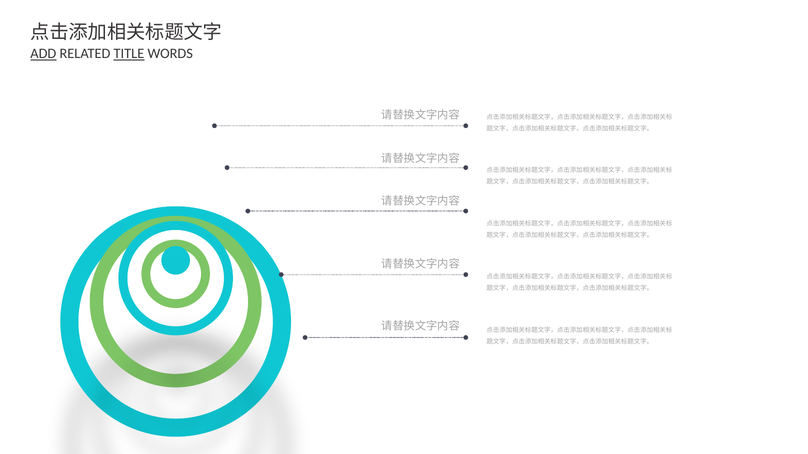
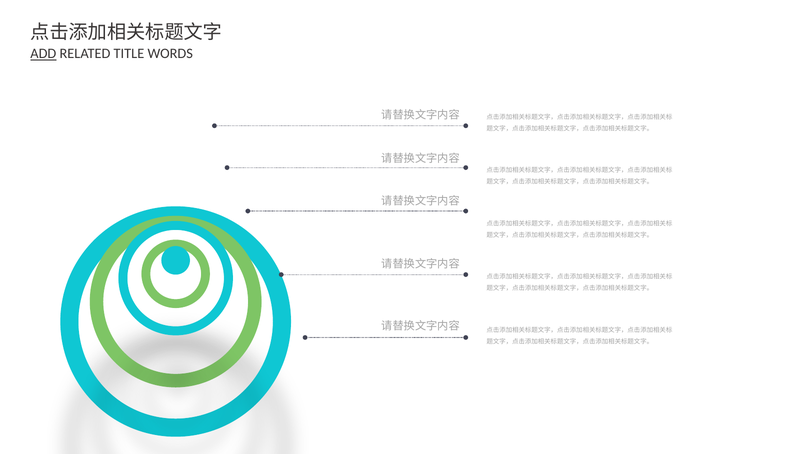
TITLE underline: present -> none (129, 54)
